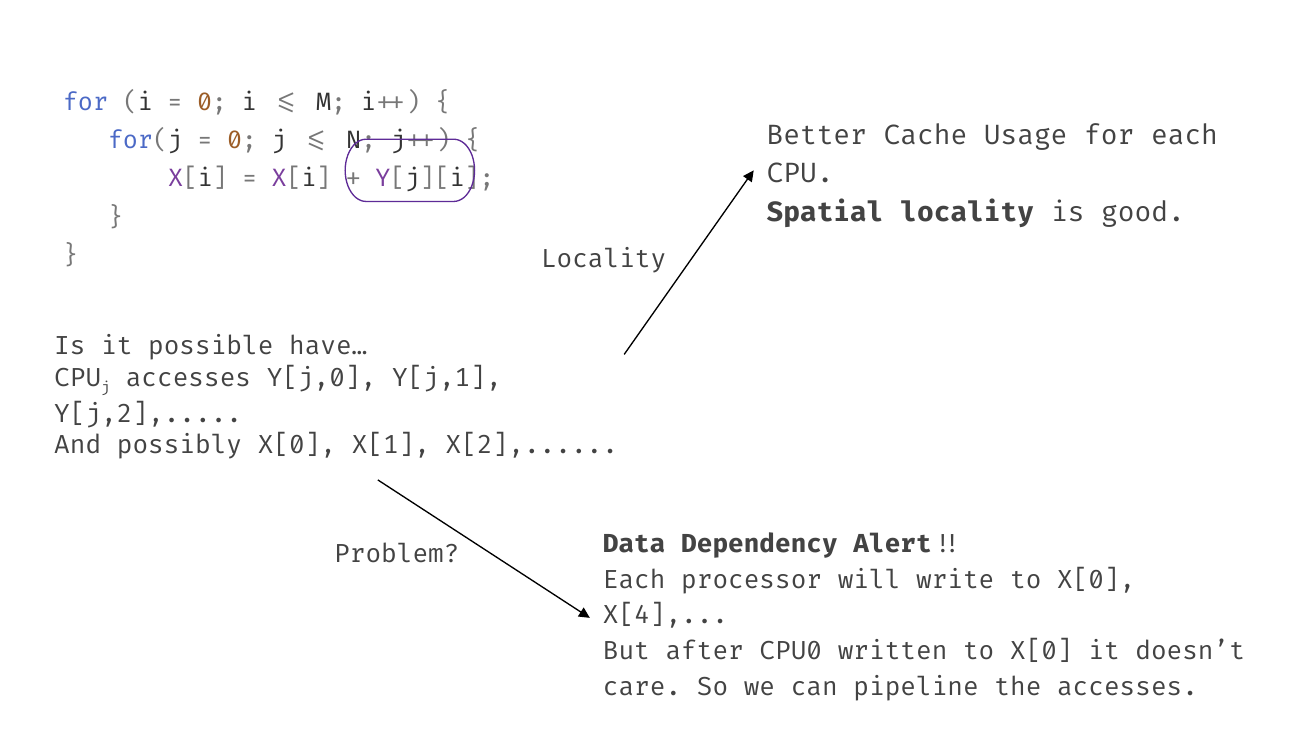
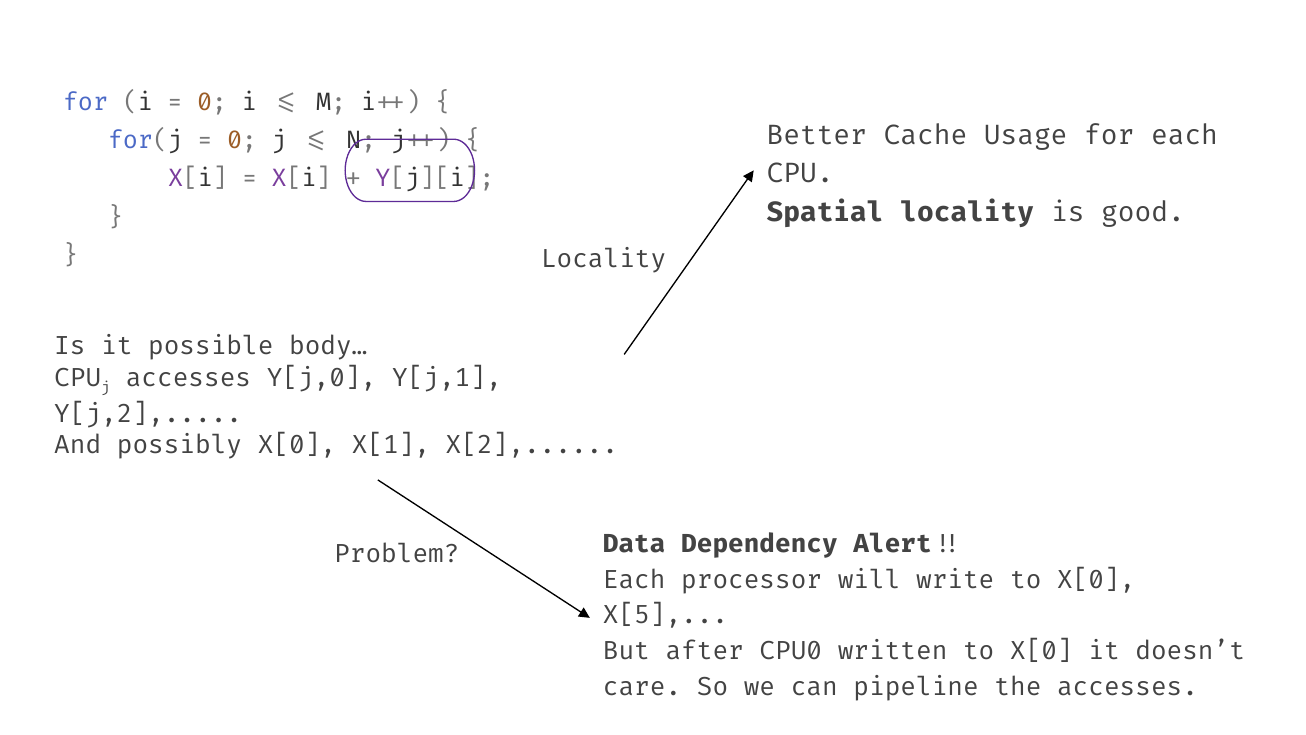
have…: have… -> body… (328, 346)
X[4: X[4 -> X[5 (665, 615)
